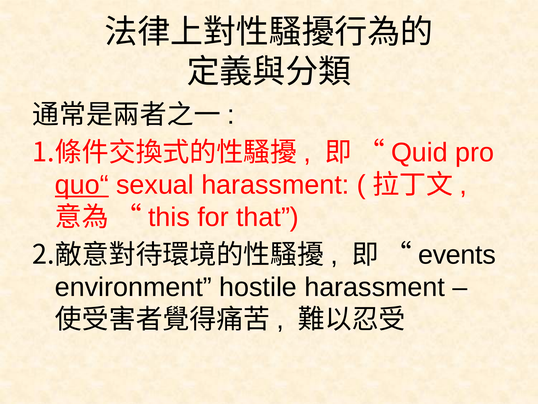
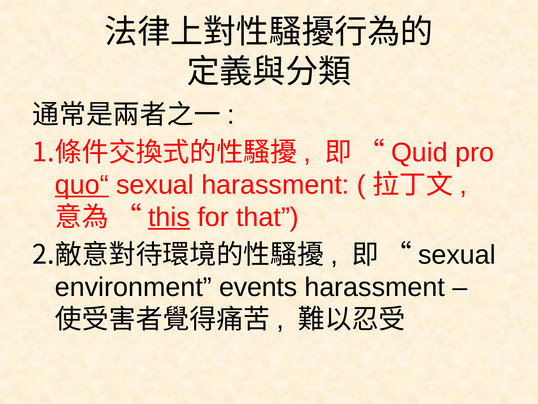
this underline: none -> present (169, 217)
events: events -> sexual (457, 255)
hostile: hostile -> events (258, 287)
